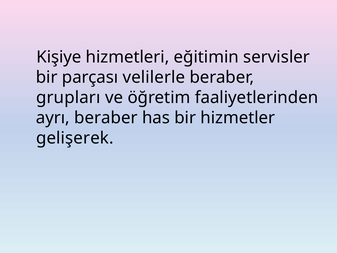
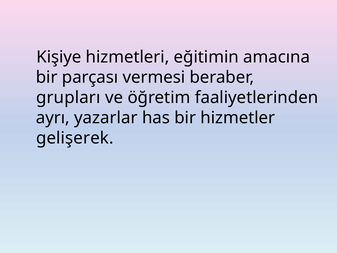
servisler: servisler -> amacına (277, 57)
velilerle: velilerle -> vermesi (154, 77)
ayrı beraber: beraber -> yazarlar (106, 118)
